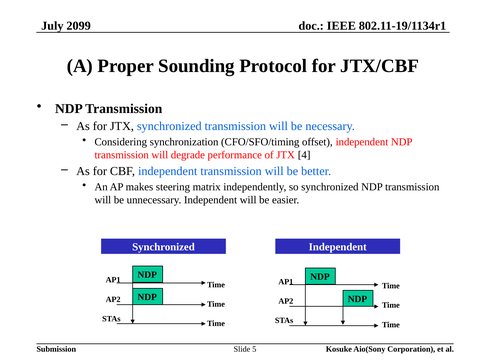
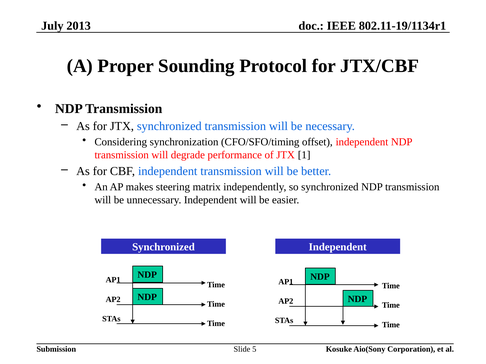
2099: 2099 -> 2013 (79, 26)
4: 4 -> 1 (304, 155)
